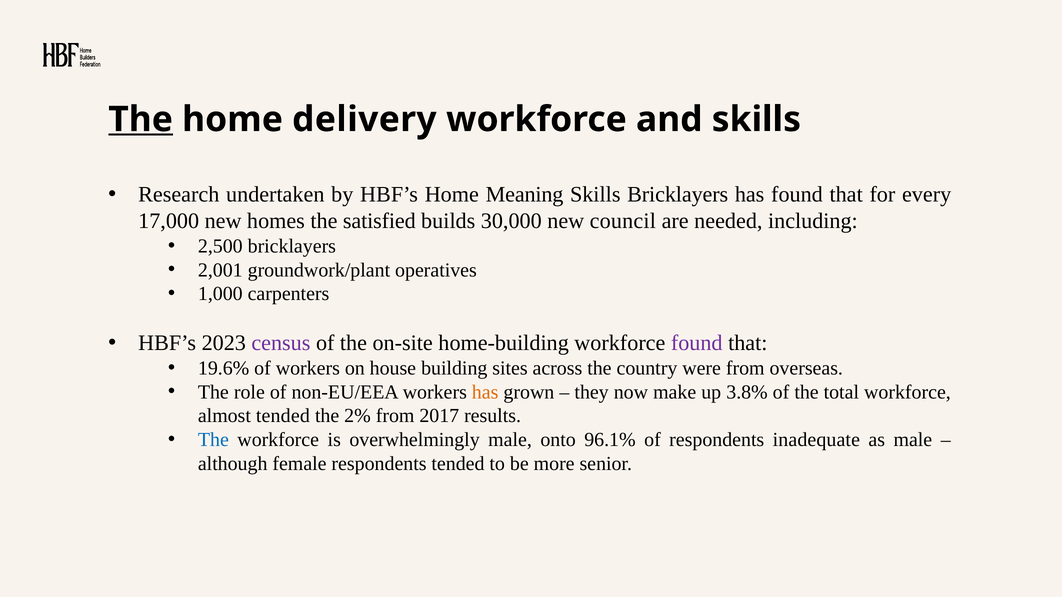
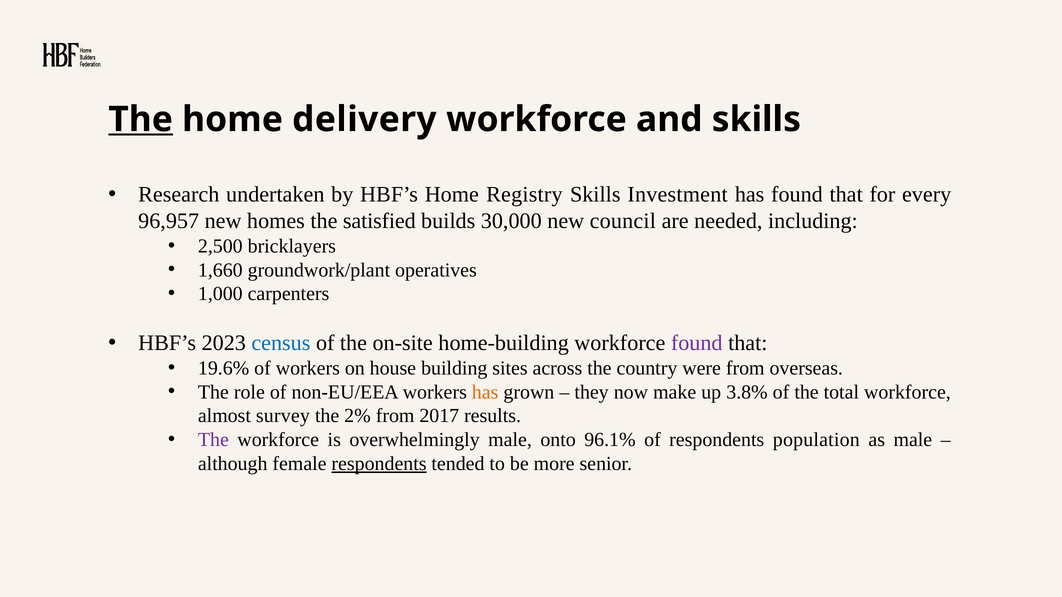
Meaning: Meaning -> Registry (524, 195)
Skills Bricklayers: Bricklayers -> Investment (678, 195)
17,000: 17,000 -> 96,957 (169, 221)
2,001: 2,001 -> 1,660 (220, 270)
census colour: purple -> blue (281, 343)
almost tended: tended -> survey (283, 416)
The colour: blue -> purple (213, 440)
inadequate: inadequate -> population (816, 440)
respondents underline: none -> present (379, 464)
